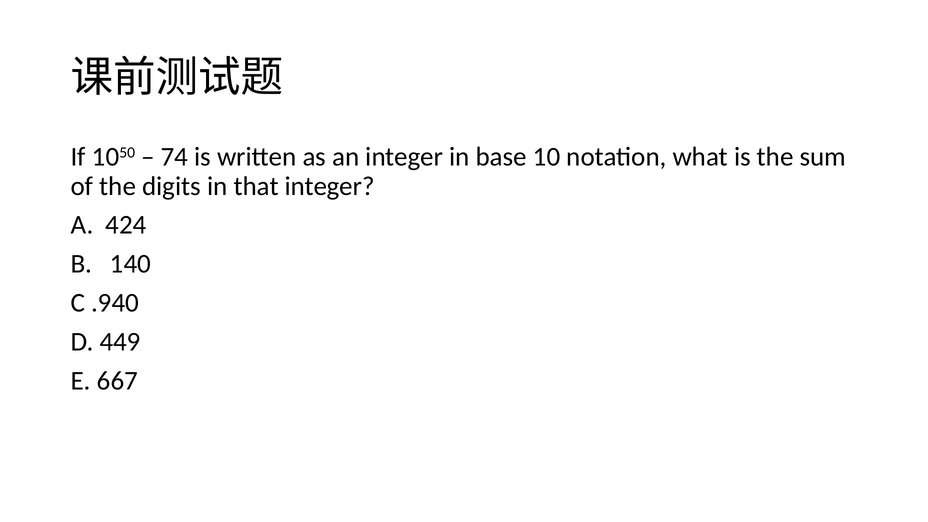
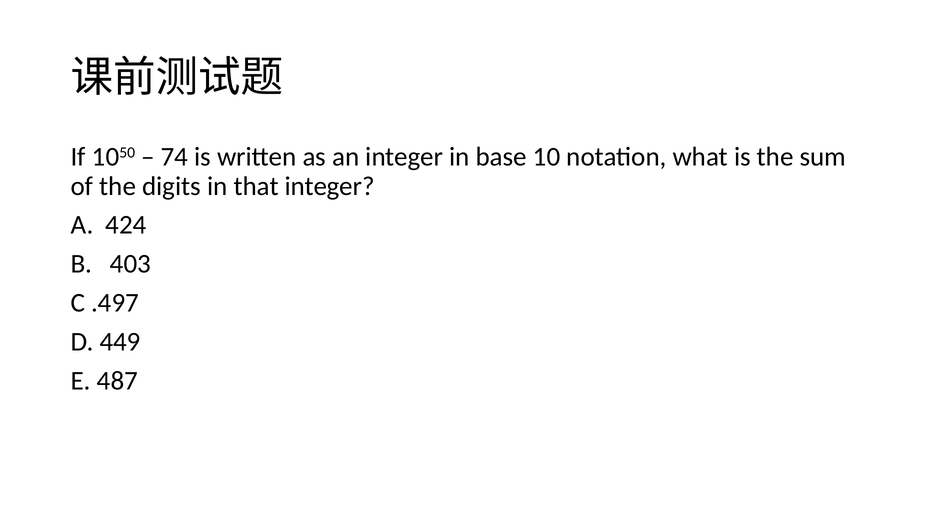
140: 140 -> 403 (130, 264)
.940: .940 -> .497 (115, 303)
667: 667 -> 487 (117, 381)
